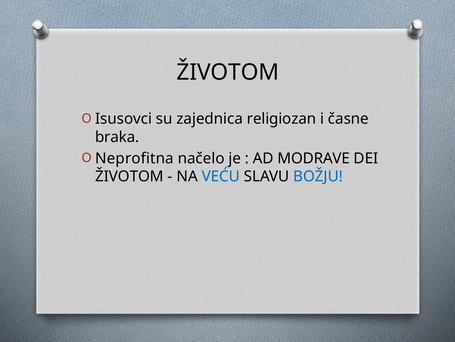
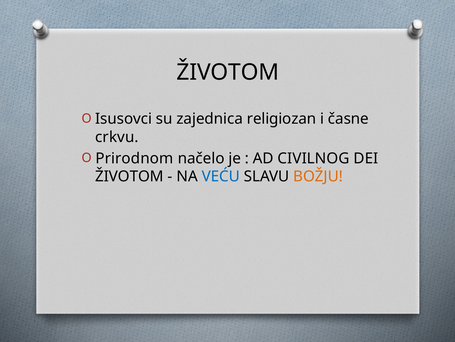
braka: braka -> crkvu (117, 137)
Neprofitna: Neprofitna -> Prirodnom (134, 158)
MODRAVE: MODRAVE -> CIVILNOG (314, 158)
BOŽJU colour: blue -> orange (318, 176)
